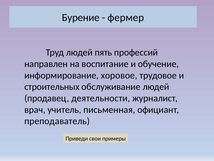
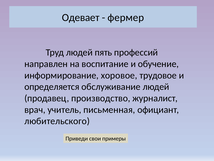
Бурение: Бурение -> Одевает (81, 18)
строительных: строительных -> определяется (52, 87)
деятельности: деятельности -> производство (101, 98)
преподаватель: преподаватель -> любительского (57, 121)
